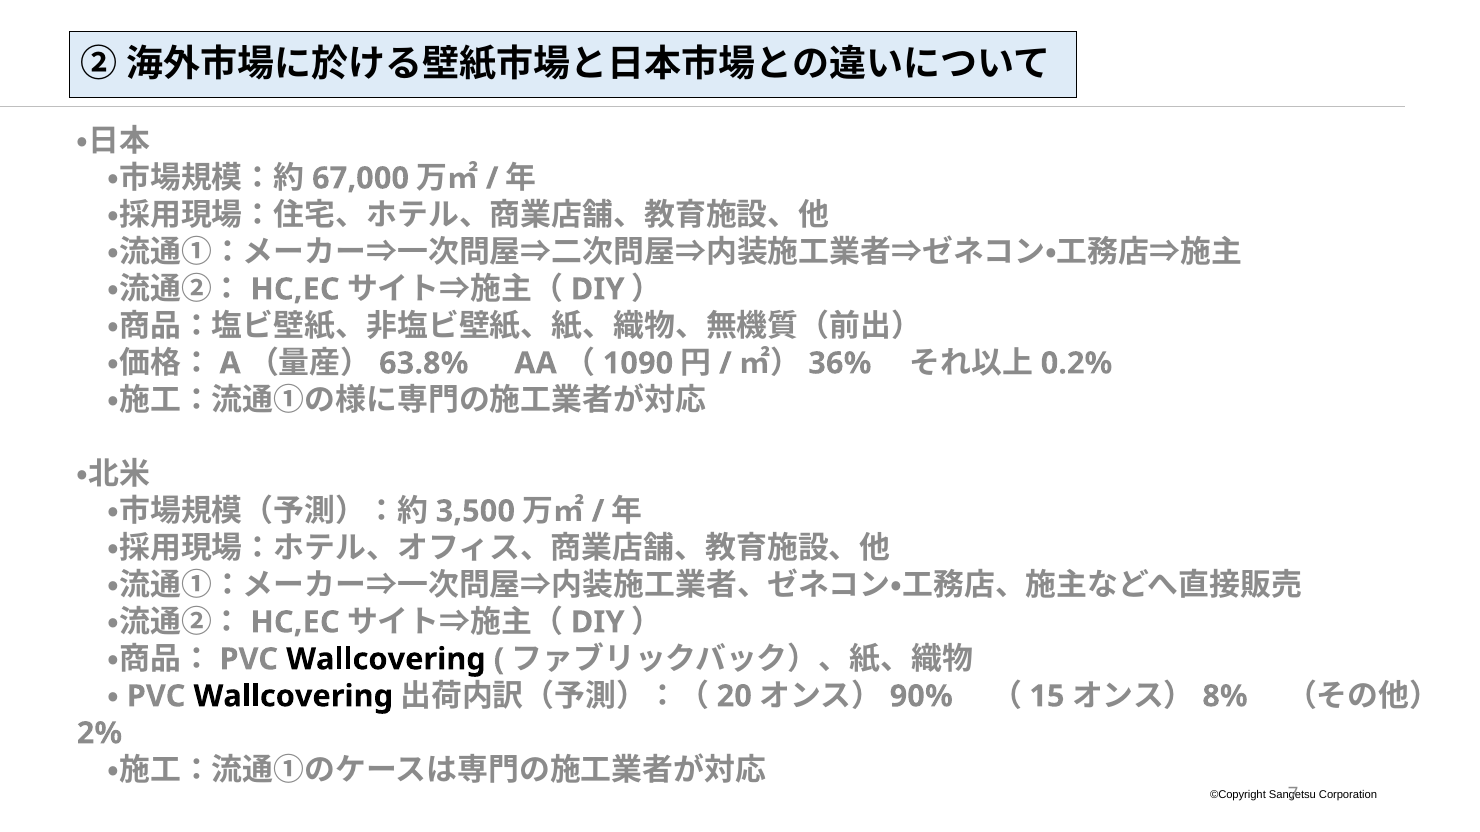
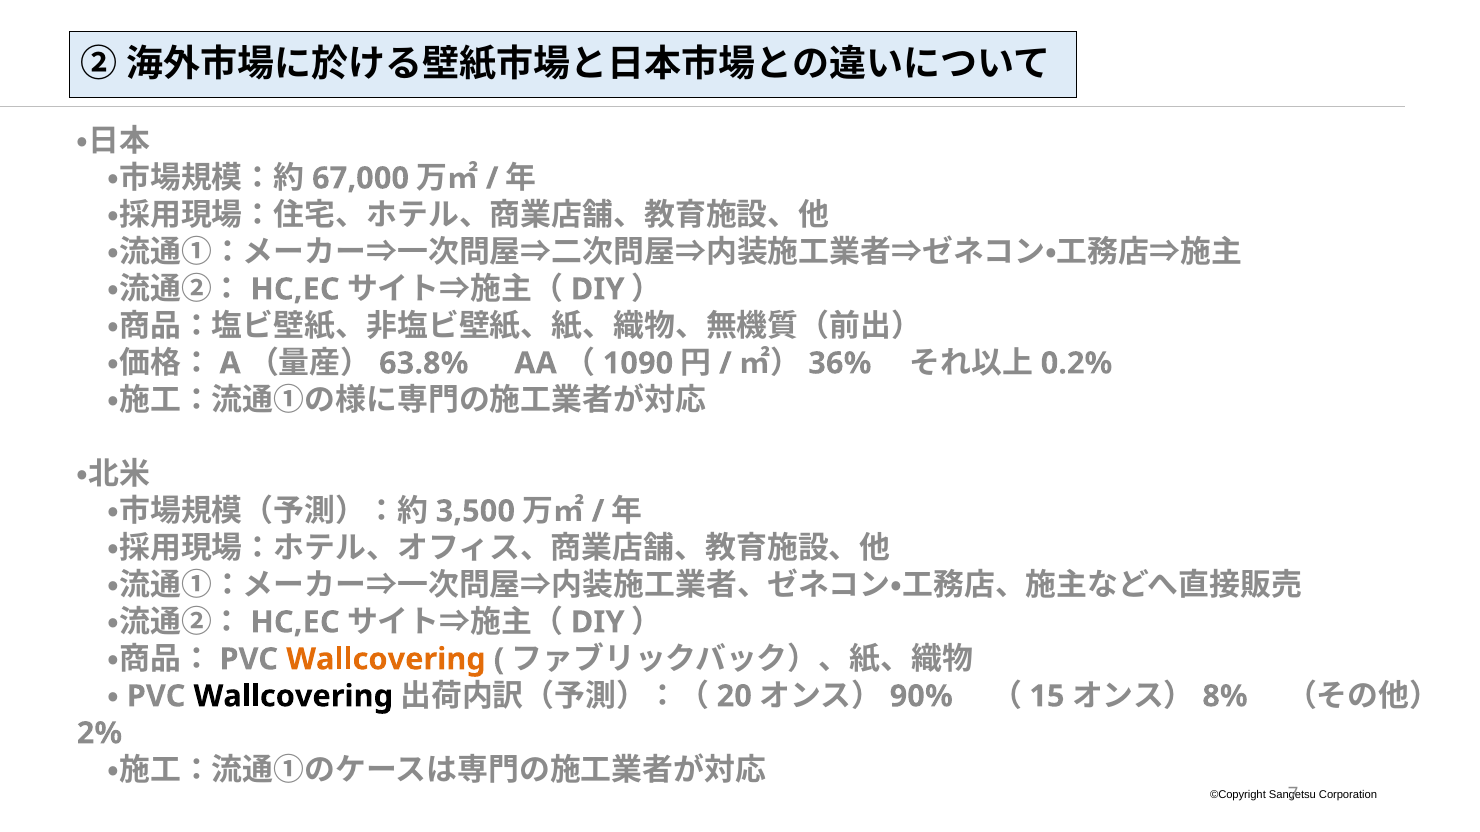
Wallcovering colour: black -> orange (386, 660)
